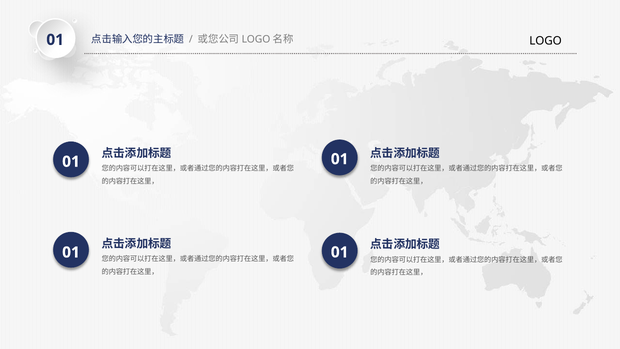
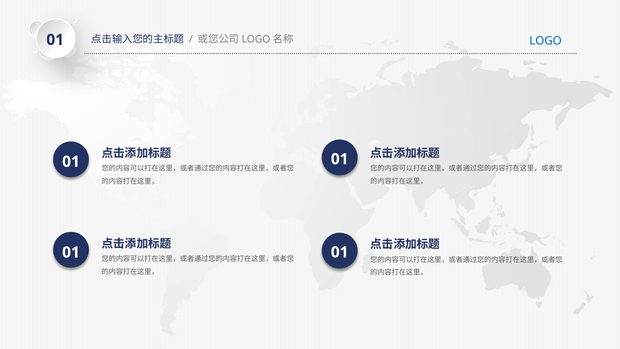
LOGO colour: black -> blue (546, 41)
